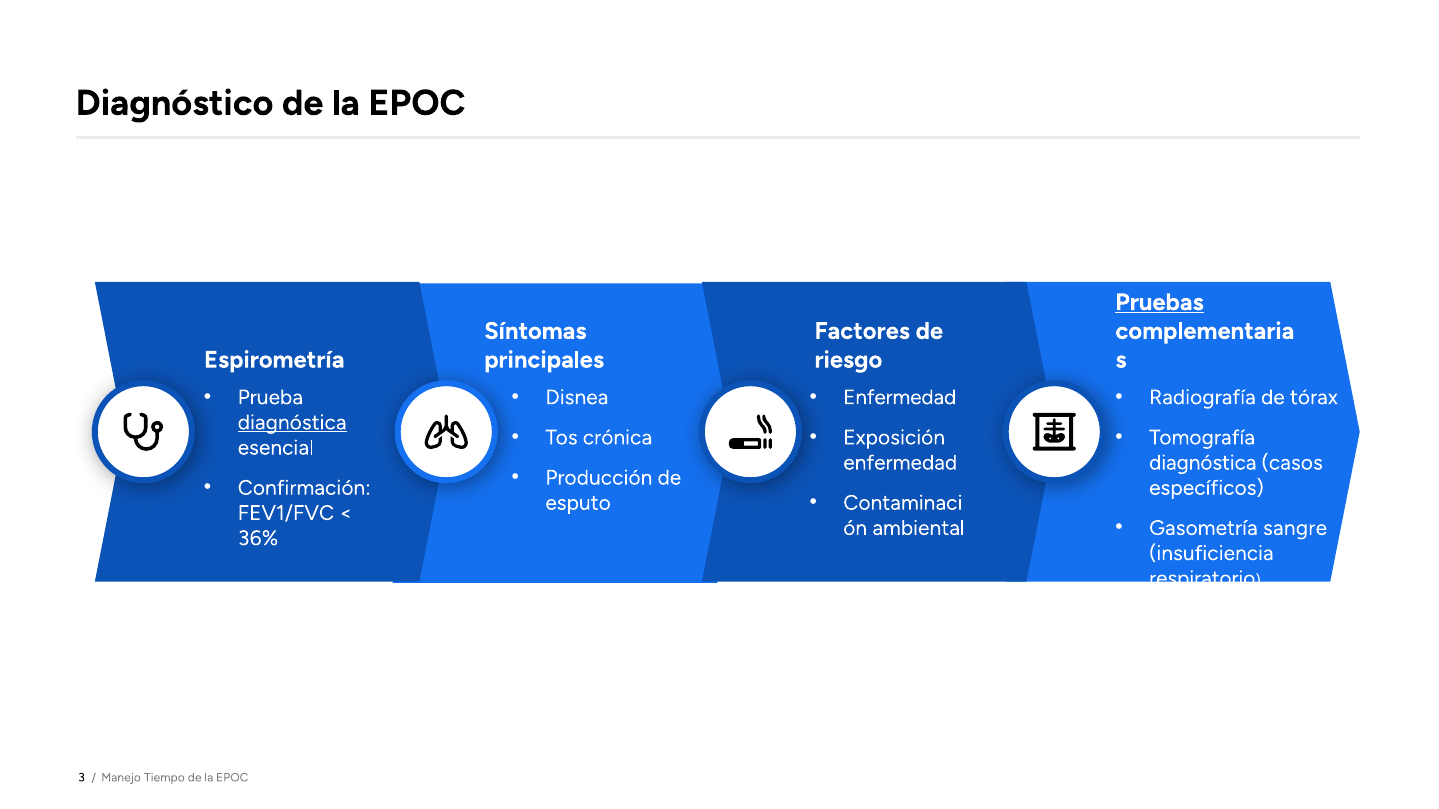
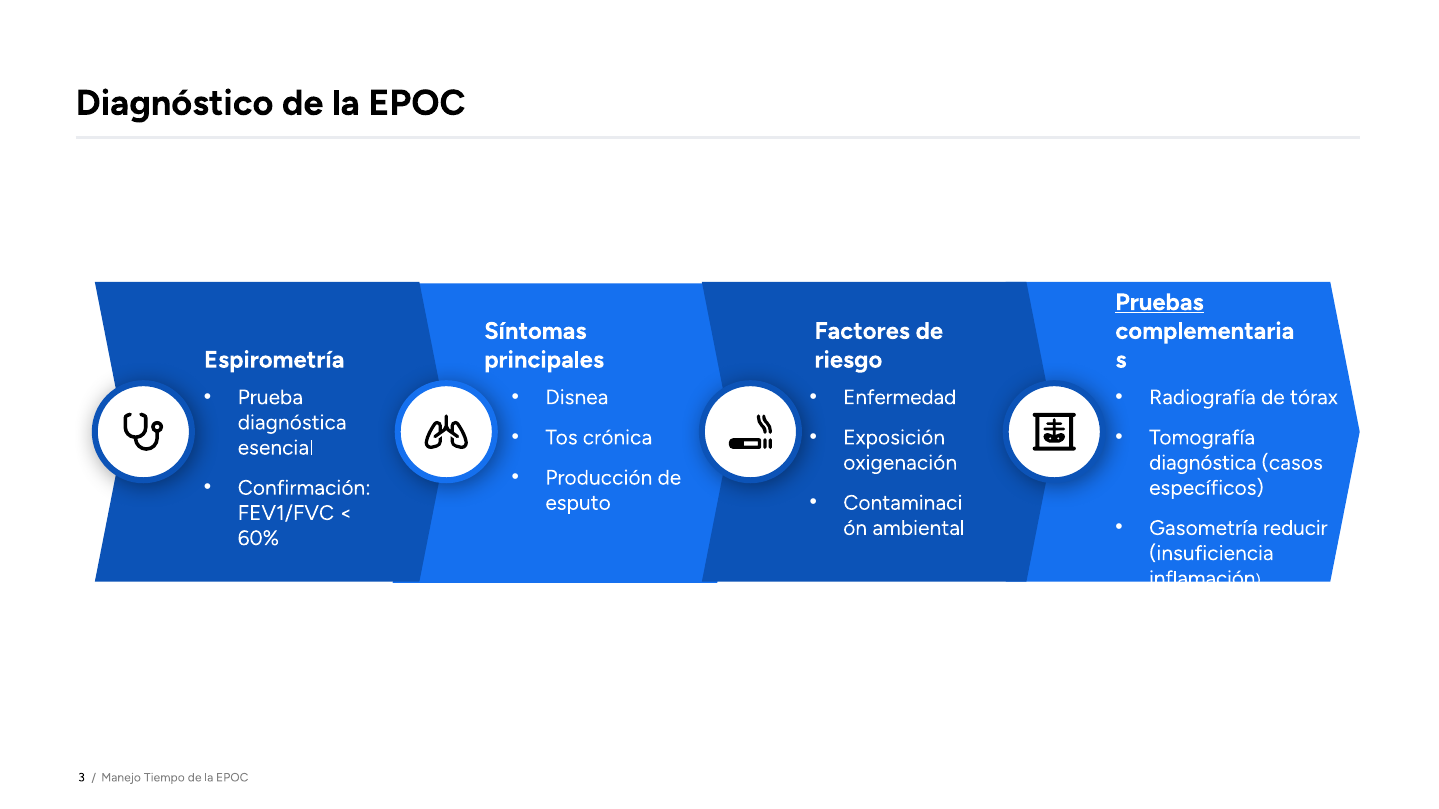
diagnóstica underline: present -> none (292, 423)
enfermedad: enfermedad -> oxigenación (900, 463)
sangre: sangre -> reducir (1295, 528)
36%: 36% -> 60% (258, 538)
respiratorio: respiratorio -> inflamación (1202, 579)
